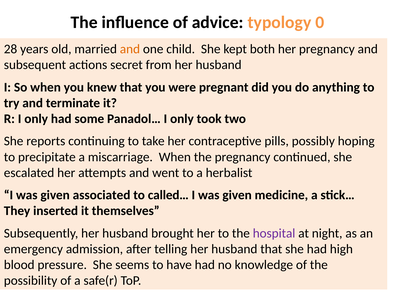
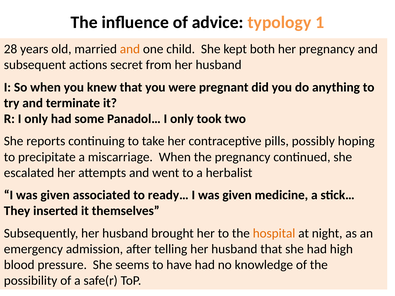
0: 0 -> 1 (320, 22)
called…: called… -> ready… (168, 195)
hospital colour: purple -> orange (274, 233)
